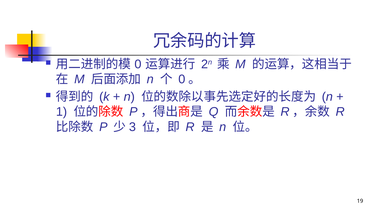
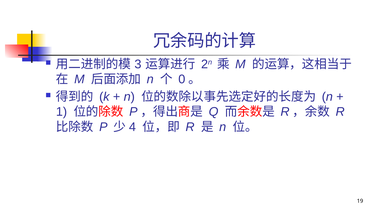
0: 0 -> 3 (138, 64)
3: 3 -> 4 (132, 127)
